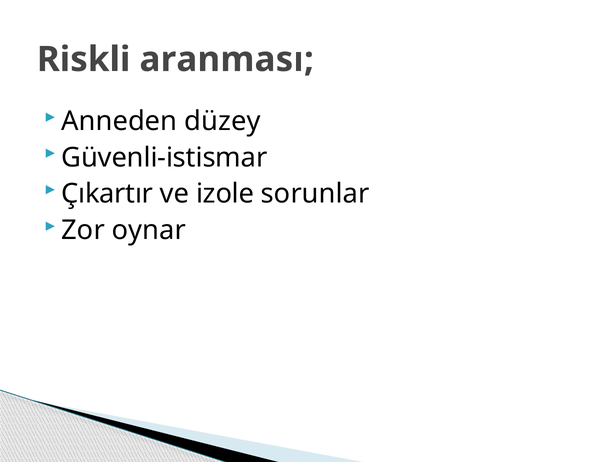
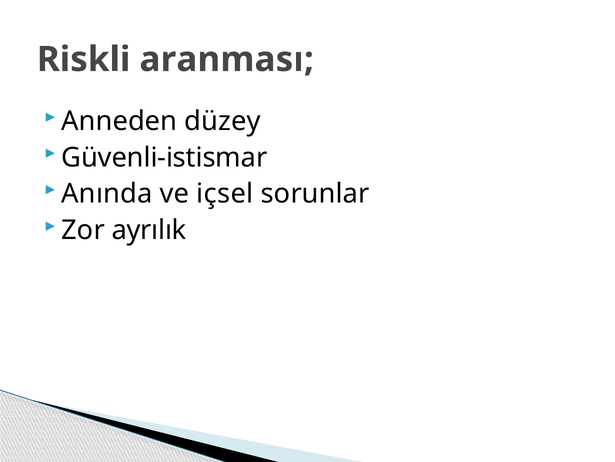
Çıkartır: Çıkartır -> Anında (107, 193)
izole: izole -> içsel (225, 193)
oynar: oynar -> ayrılık (149, 230)
